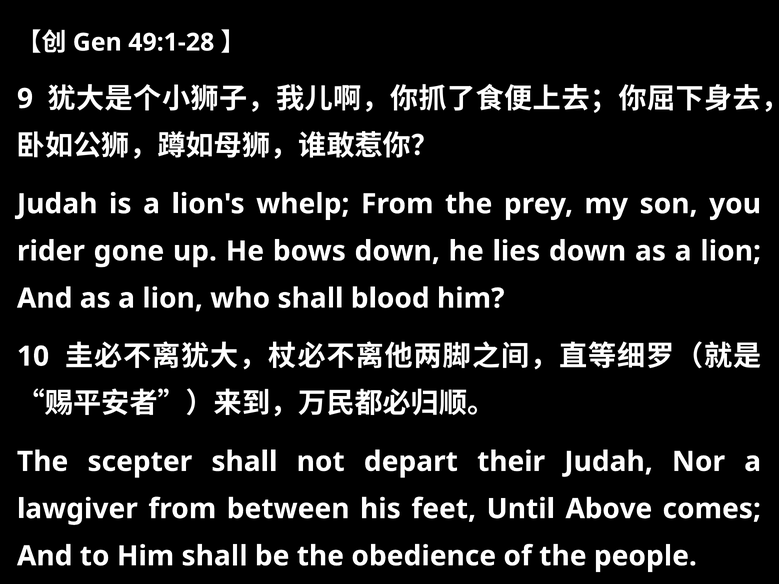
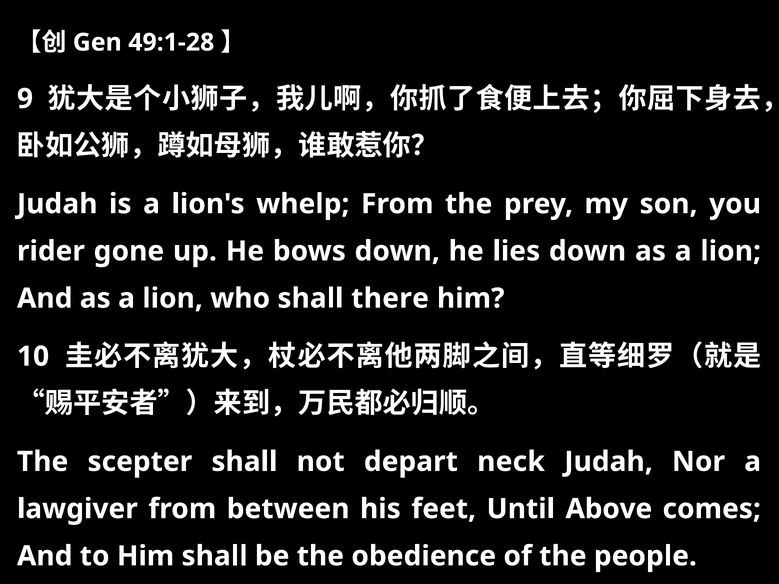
blood: blood -> there (390, 299)
their: their -> neck (511, 462)
